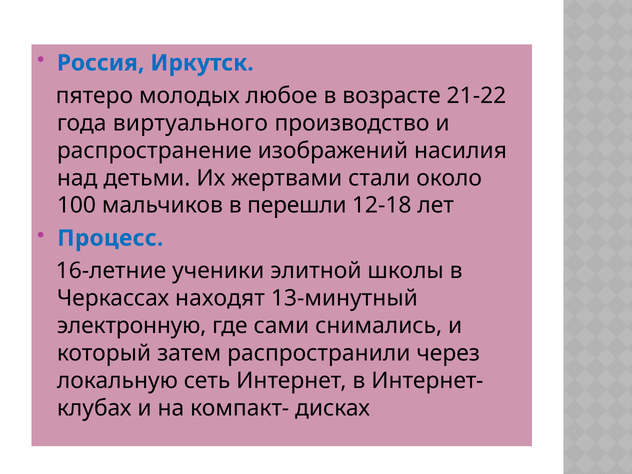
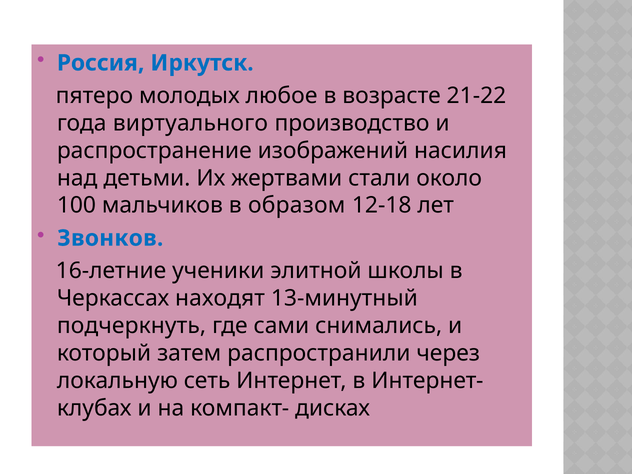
перешли: перешли -> образом (297, 205)
Процесс: Процесс -> Звонков (110, 238)
электронную: электронную -> подчеркнуть (131, 326)
